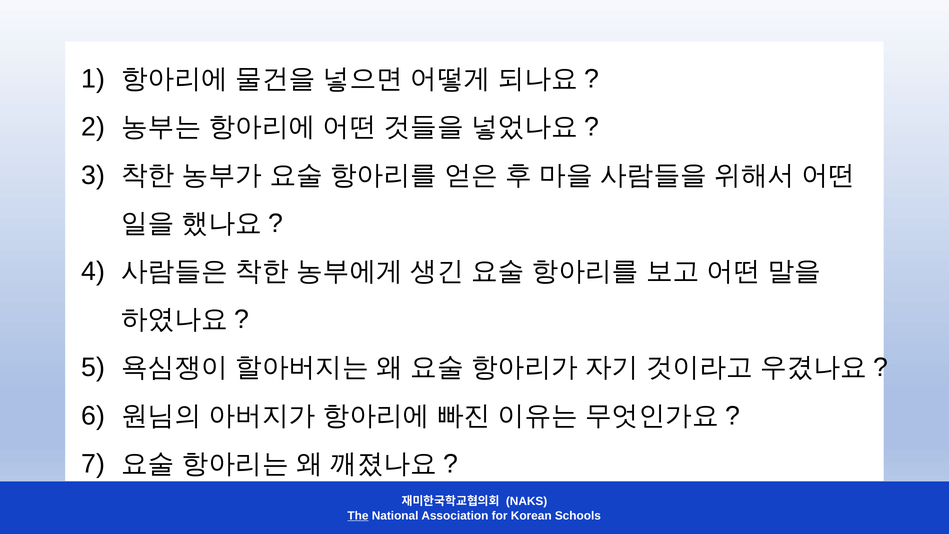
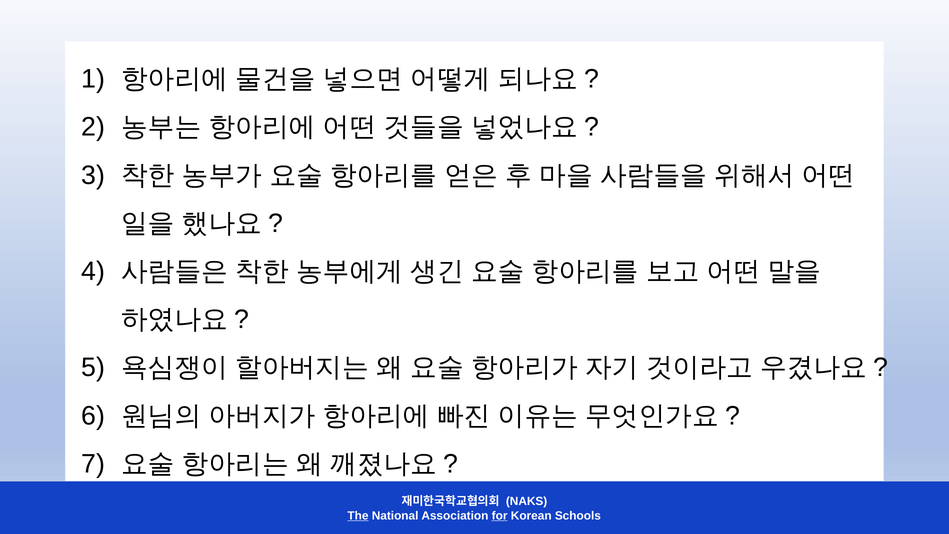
for underline: none -> present (500, 515)
